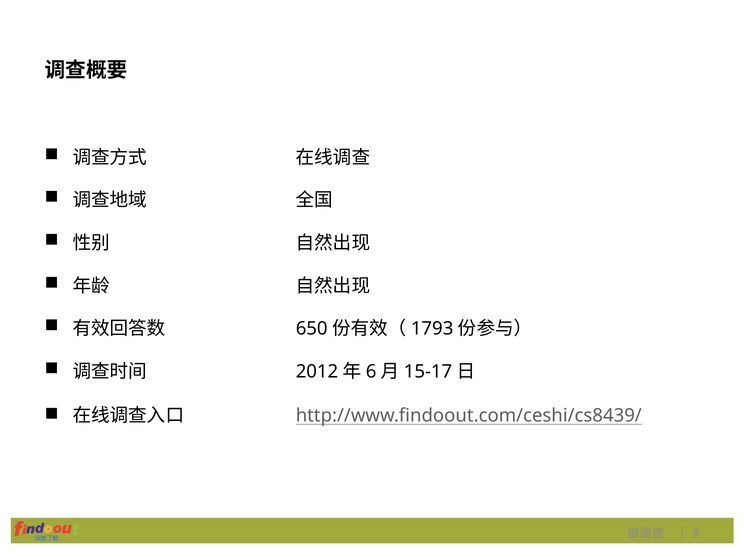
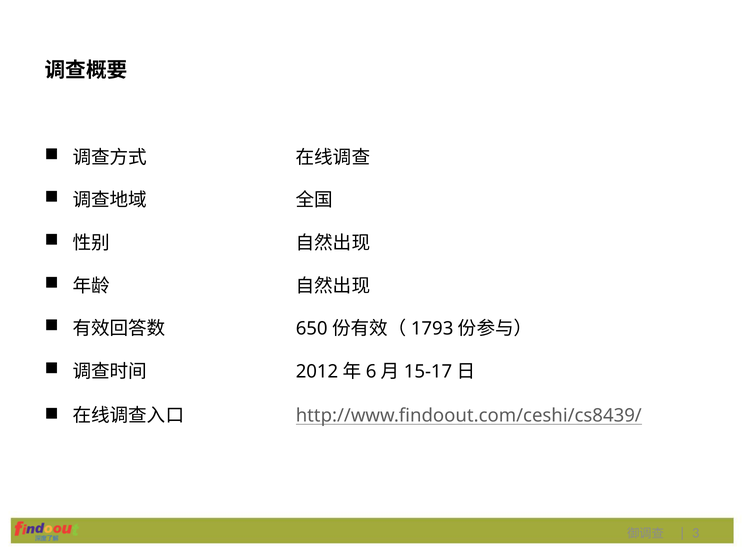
9: 9 -> 3 (696, 533)
